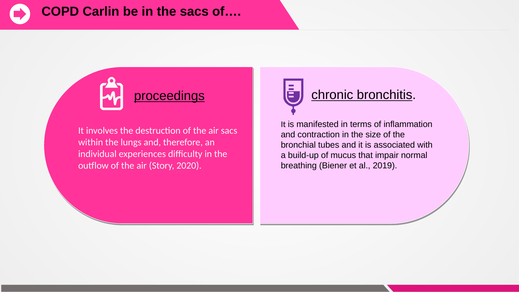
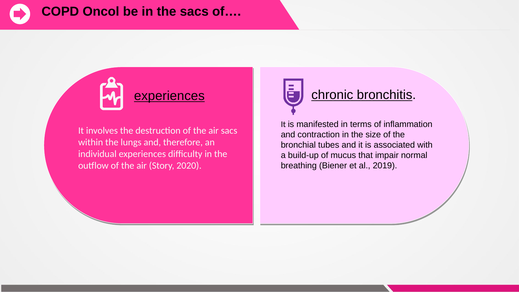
Carlin: Carlin -> Oncol (101, 12)
proceedings: proceedings -> experiences (169, 96)
